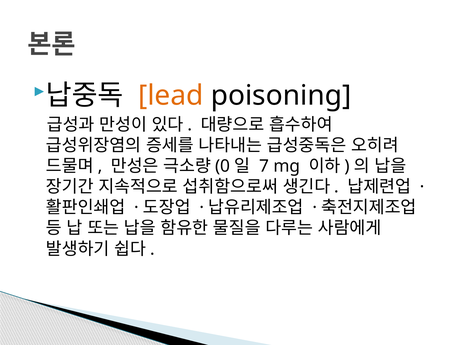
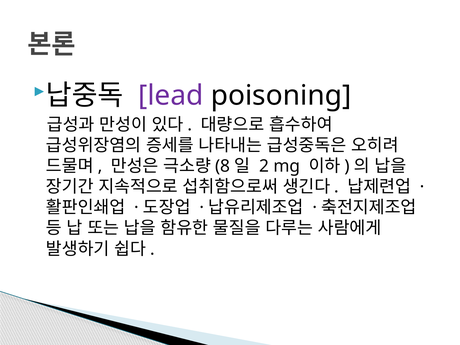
lead colour: orange -> purple (171, 96)
0: 0 -> 8 (223, 166)
7: 7 -> 2 (264, 166)
